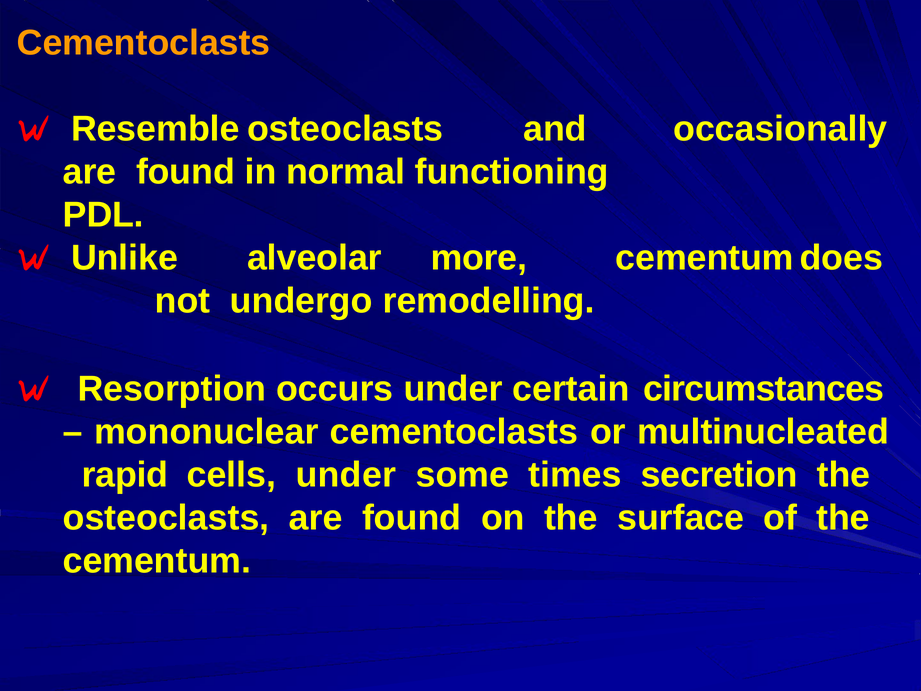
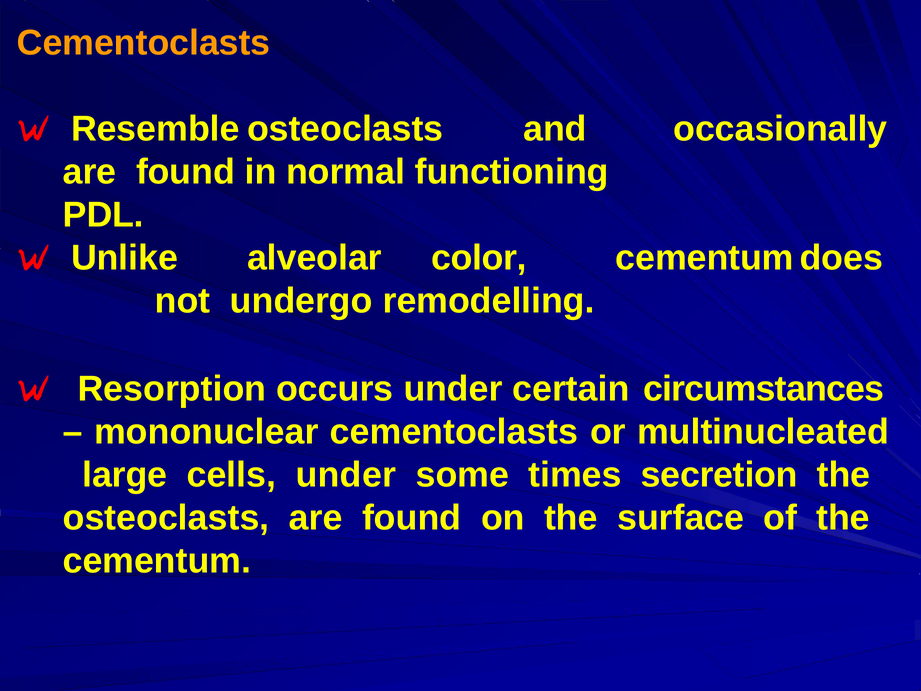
more: more -> color (479, 258)
rapid: rapid -> large (125, 475)
